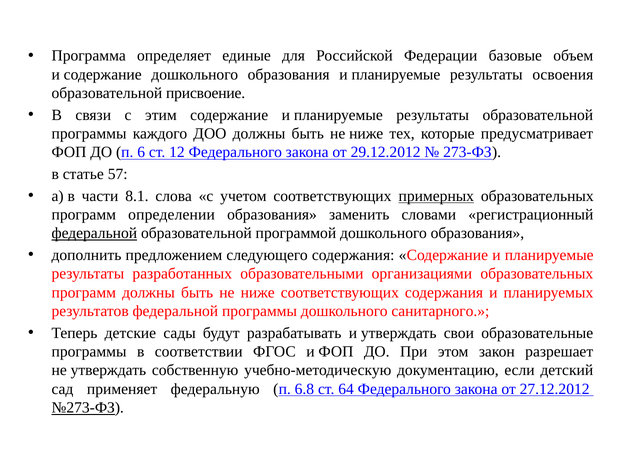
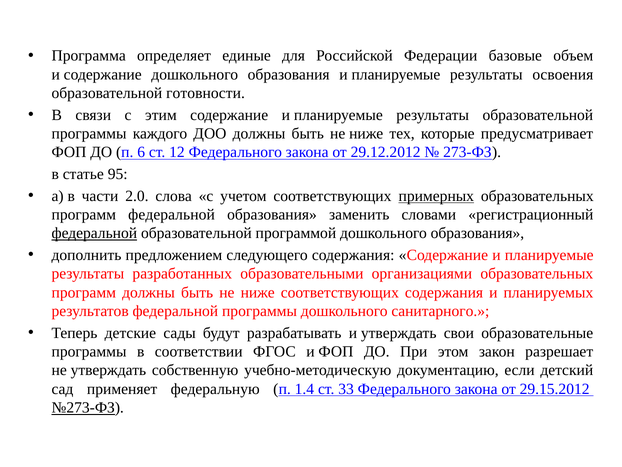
присвоение: присвоение -> готовности (206, 93)
57: 57 -> 95 (118, 174)
8.1: 8.1 -> 2.0 (137, 196)
программ определении: определении -> федеральной (172, 214)
6.8: 6.8 -> 1.4 (304, 389)
64: 64 -> 33 (346, 389)
27.12.2012: 27.12.2012 -> 29.15.2012 (555, 389)
